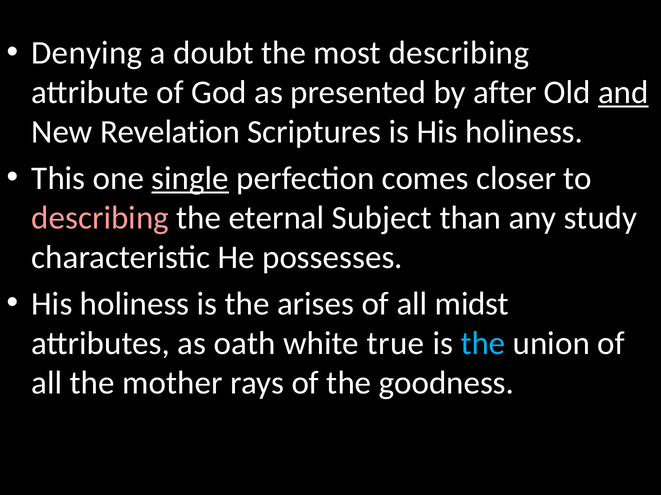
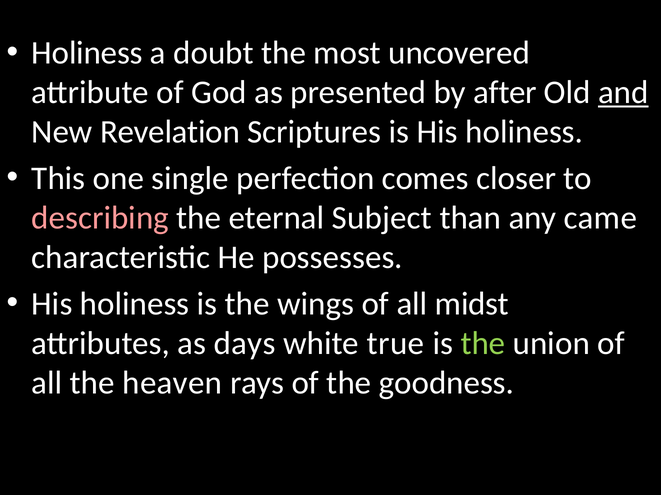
Denying: Denying -> Holiness (87, 53)
most describing: describing -> uncovered (459, 53)
single underline: present -> none (190, 179)
study: study -> came (600, 218)
arises: arises -> wings (316, 304)
oath: oath -> days (245, 344)
the colour: light blue -> light green (483, 344)
mother: mother -> heaven (172, 383)
